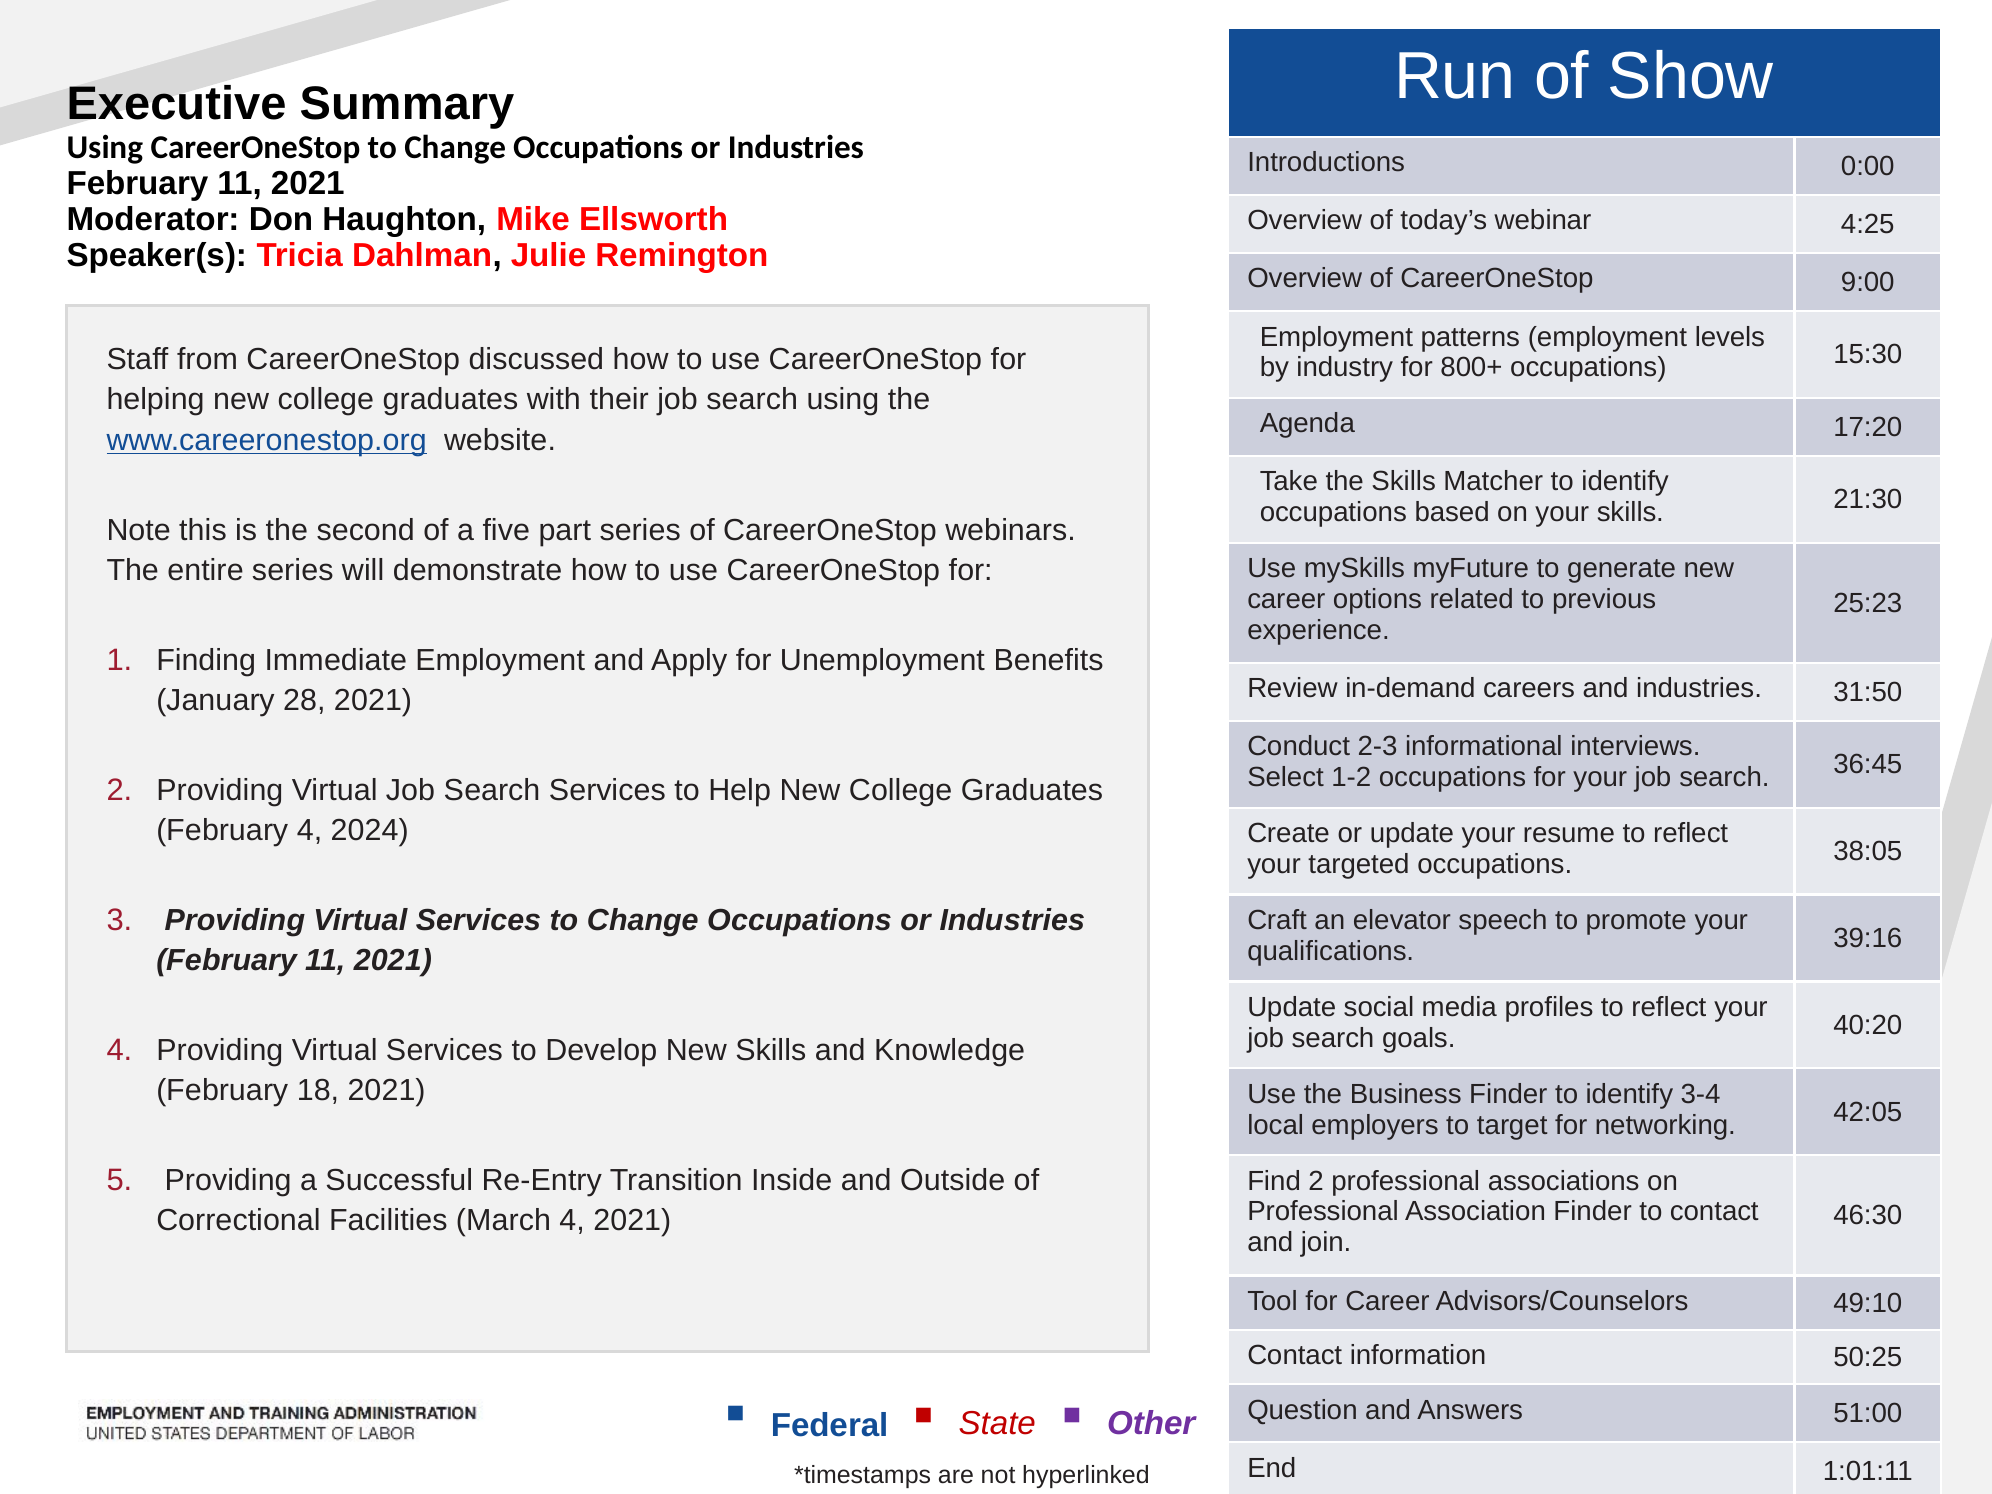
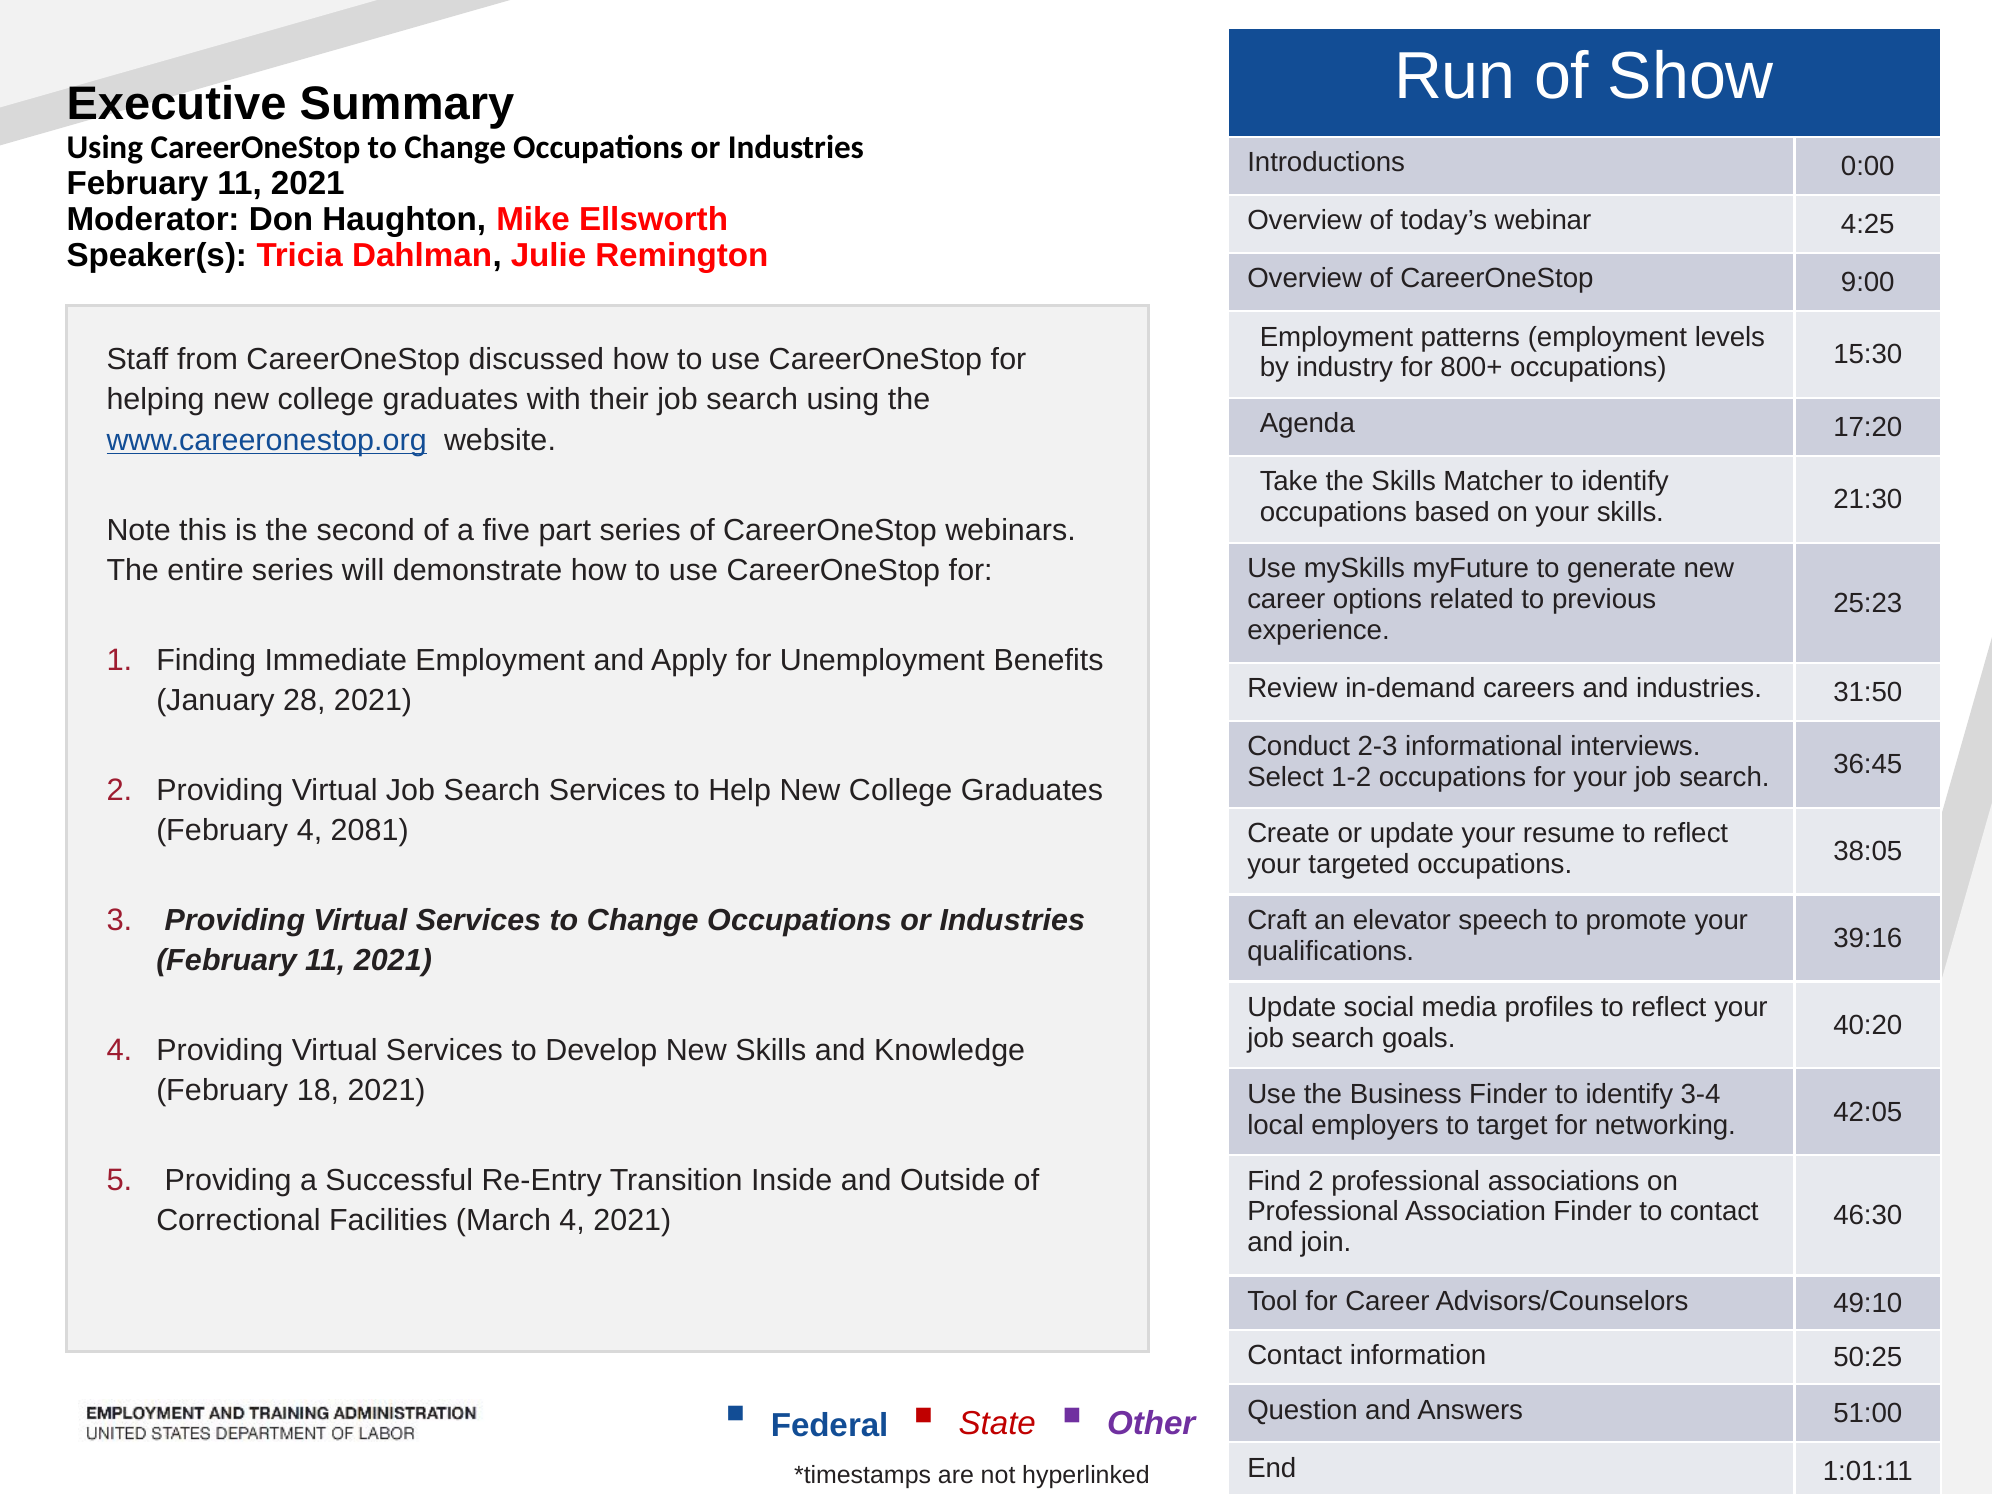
2024: 2024 -> 2081 (370, 830)
